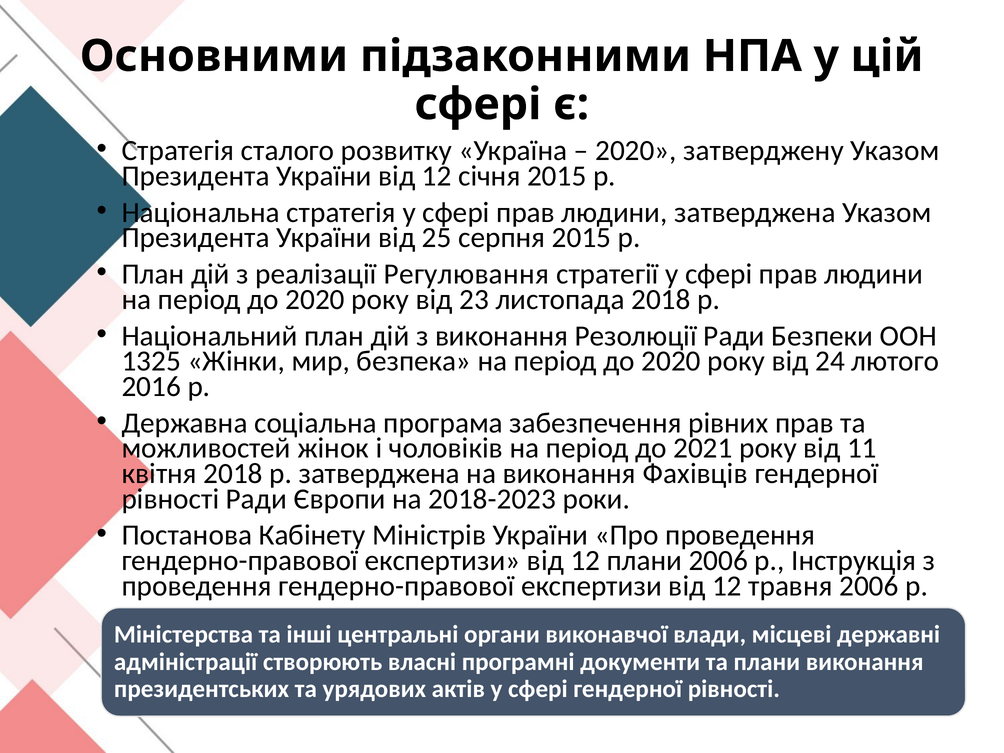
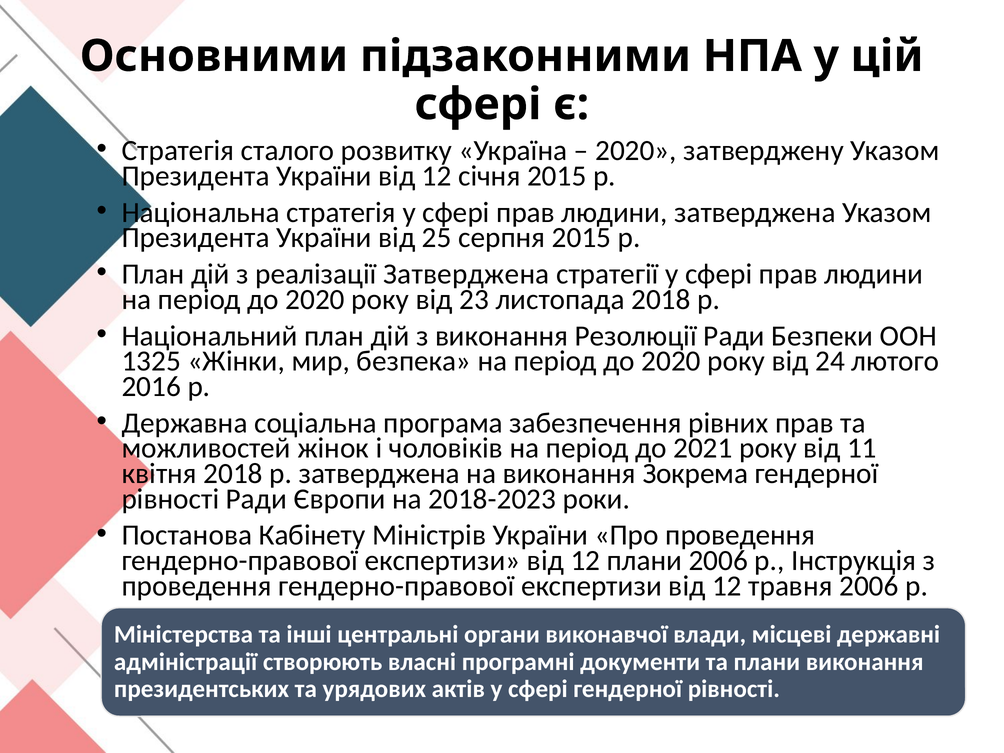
реалізації Регулювання: Регулювання -> Затверджена (466, 274)
Фахівців: Фахівців -> Зокрема (695, 474)
